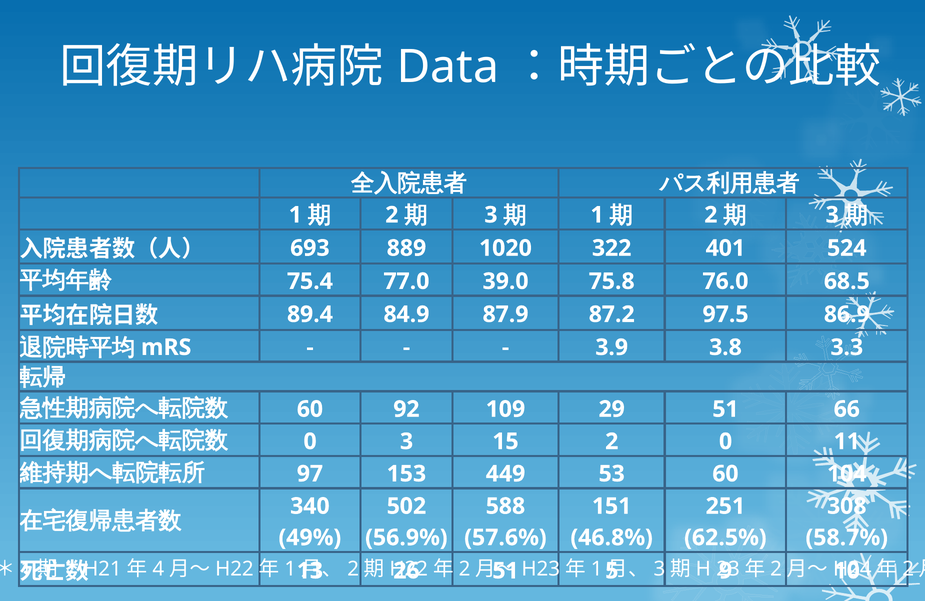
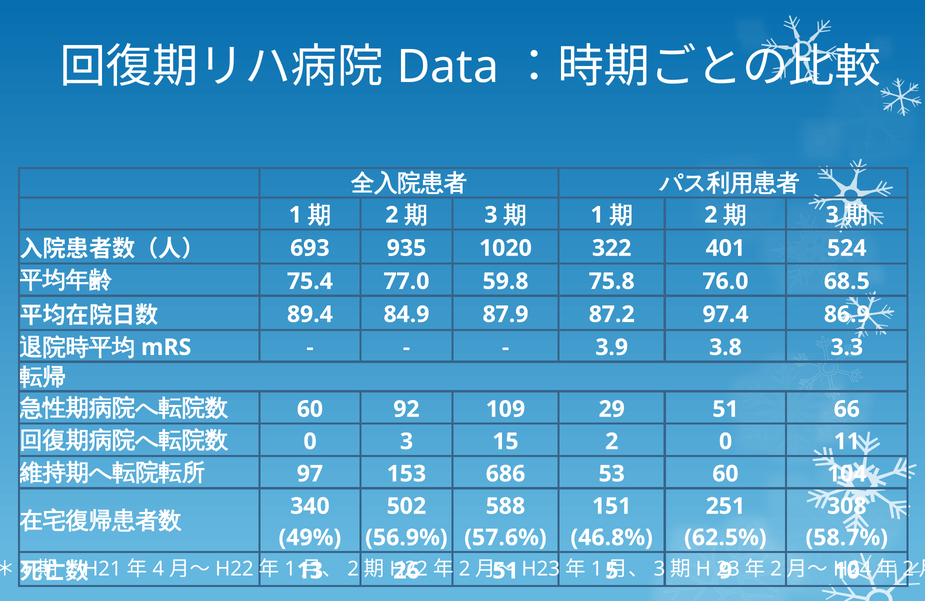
889: 889 -> 935 (406, 248)
39.0: 39.0 -> 59.8 (506, 281)
97.5: 97.5 -> 97.4 (726, 315)
449: 449 -> 686 (506, 474)
